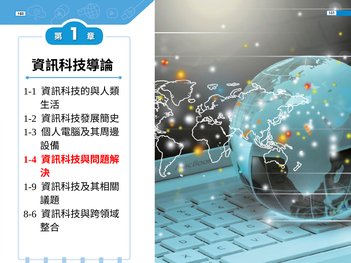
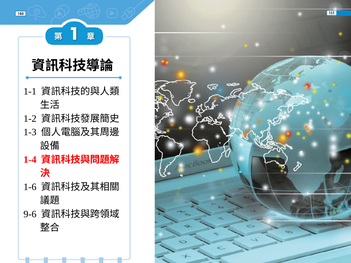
1-9: 1-9 -> 1-6 (30, 187)
8-6: 8-6 -> 9-6 (30, 214)
